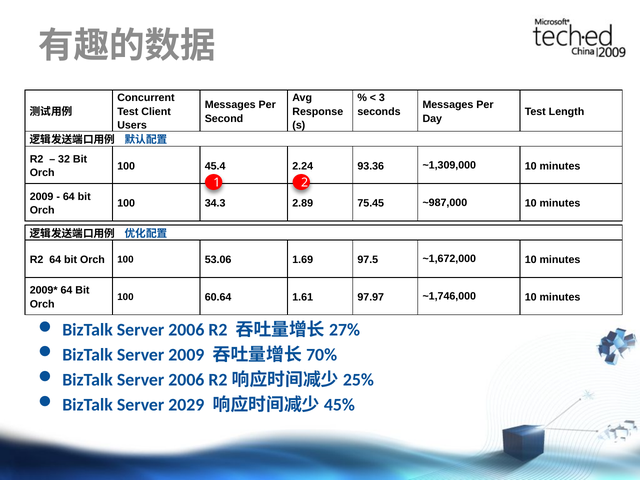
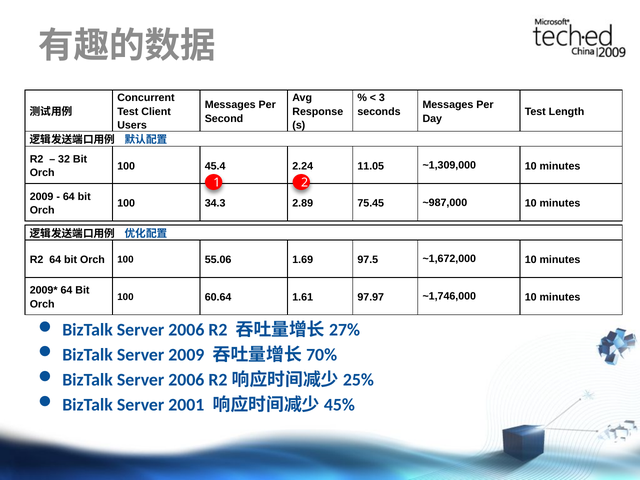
93.36: 93.36 -> 11.05 (371, 166)
53.06: 53.06 -> 55.06 (218, 260)
2029: 2029 -> 2001 (186, 405)
